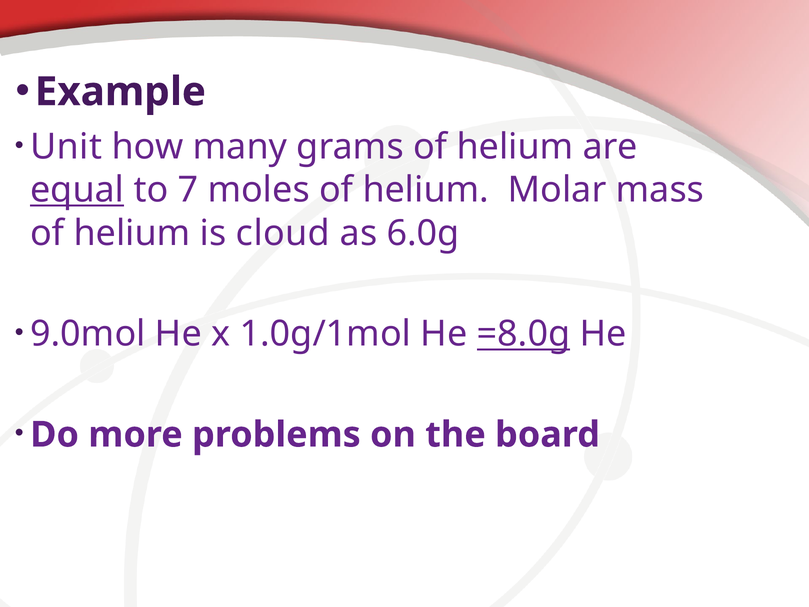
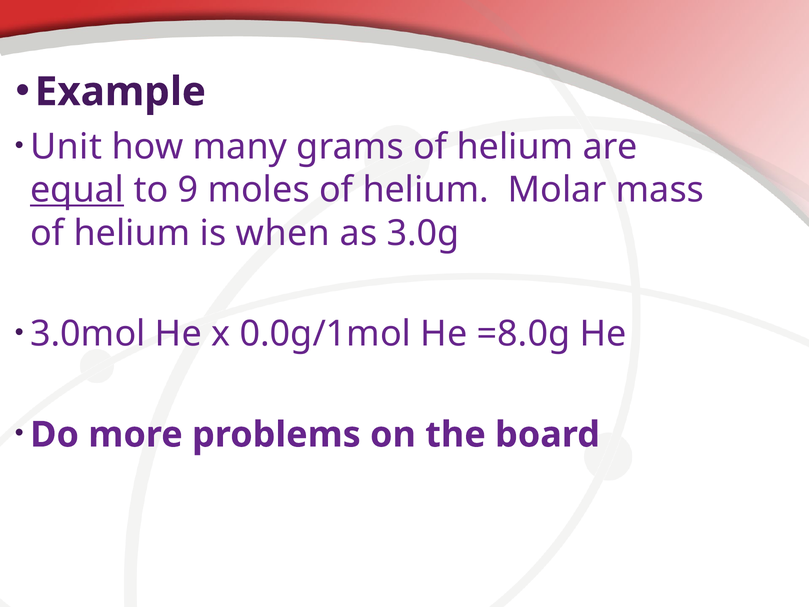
7: 7 -> 9 (188, 190)
cloud: cloud -> when (283, 233)
6.0g: 6.0g -> 3.0g (423, 233)
9.0mol: 9.0mol -> 3.0mol (88, 334)
1.0g/1mol: 1.0g/1mol -> 0.0g/1mol (325, 334)
=8.0g underline: present -> none (524, 334)
